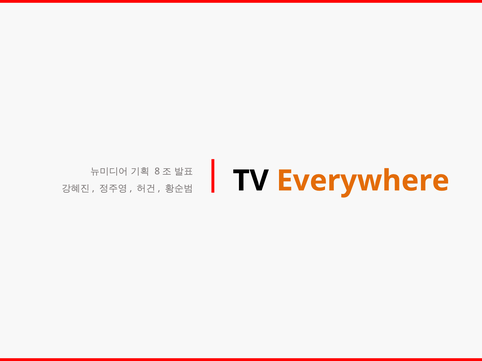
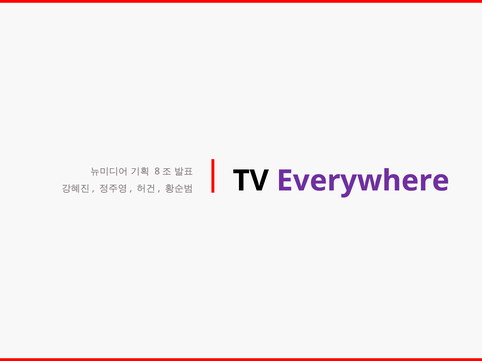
Everywhere colour: orange -> purple (363, 181)
